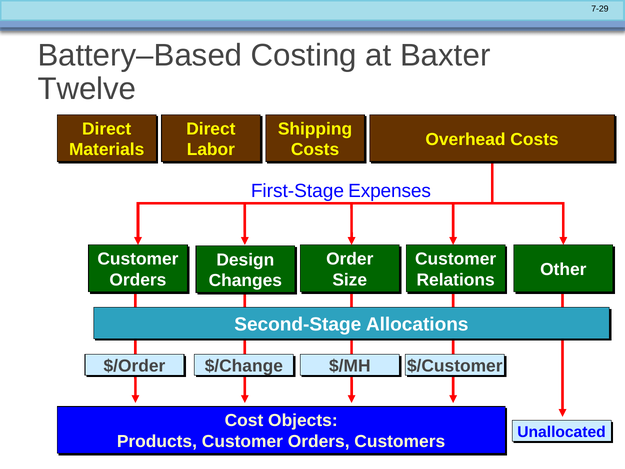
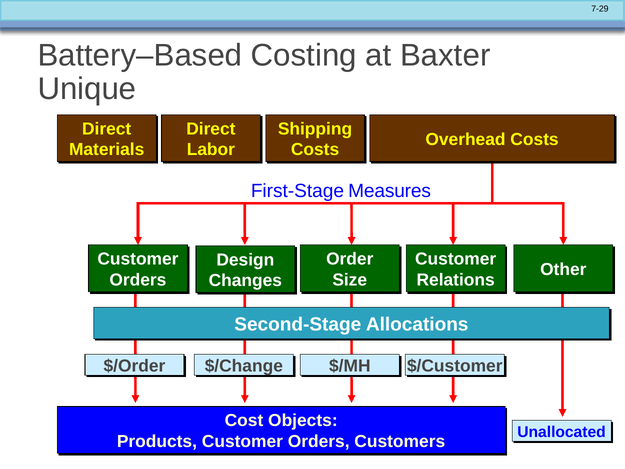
Twelve: Twelve -> Unique (87, 89)
Expenses: Expenses -> Measures (390, 191)
